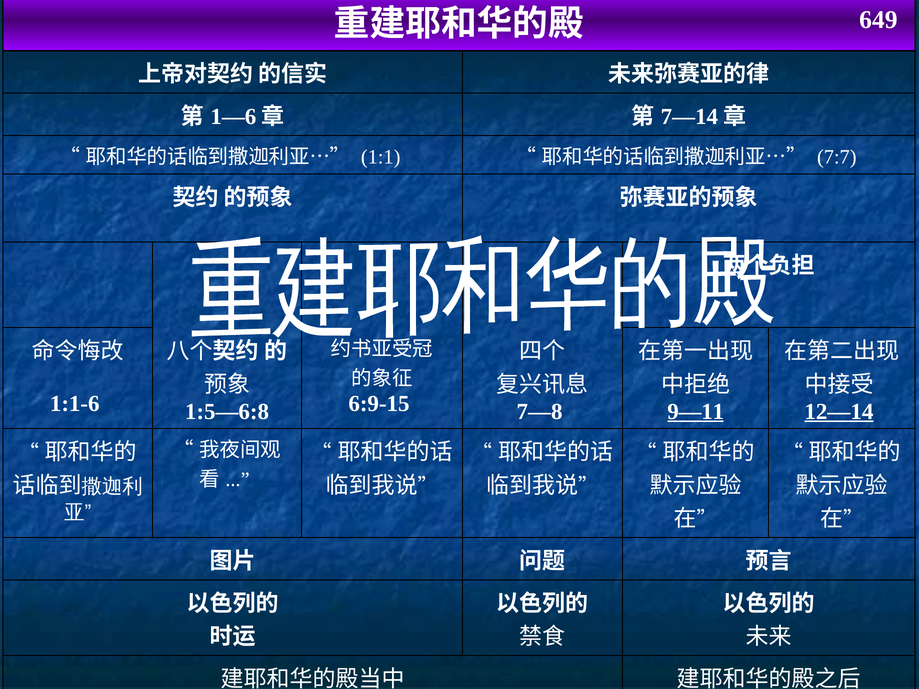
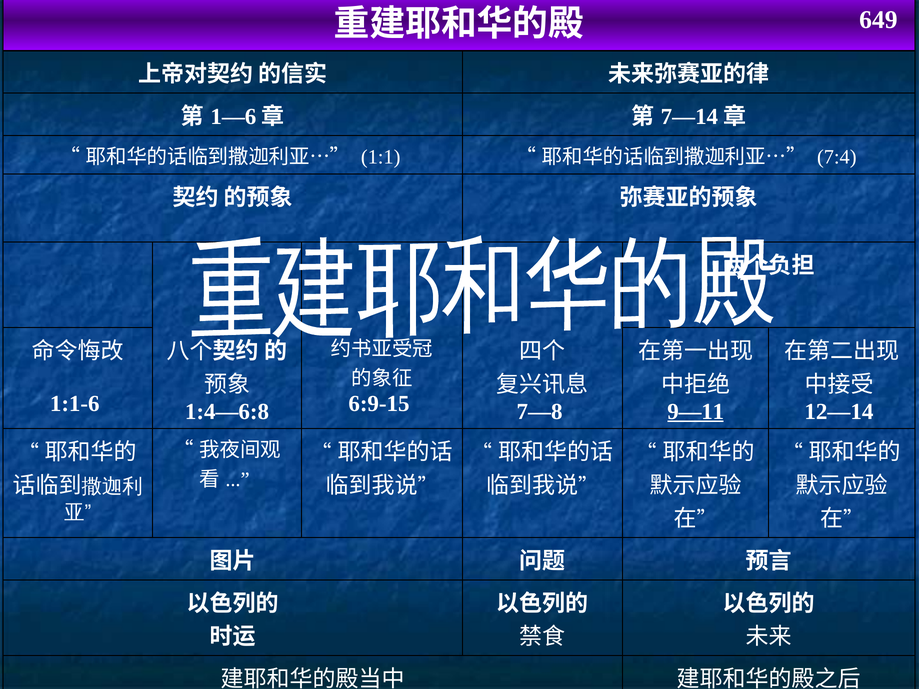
7:7: 7:7 -> 7:4 (837, 157)
1:5—6:8: 1:5—6:8 -> 1:4—6:8 (227, 412)
12—14 underline: present -> none (839, 412)
